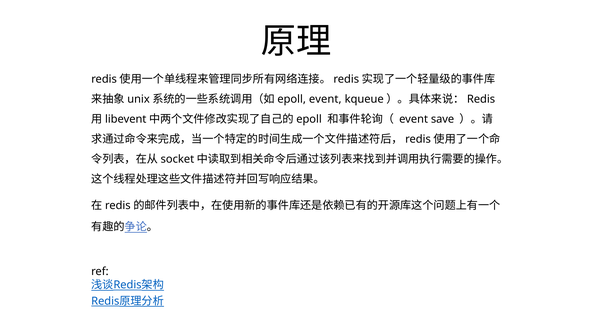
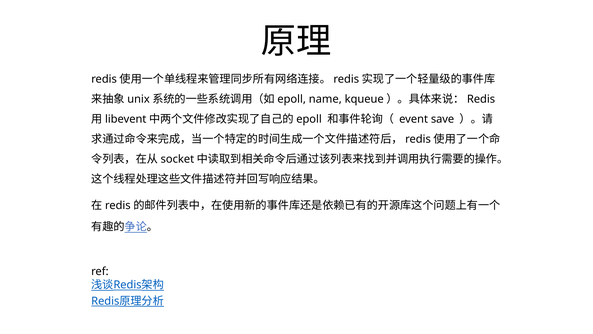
event: event -> name (325, 99)
